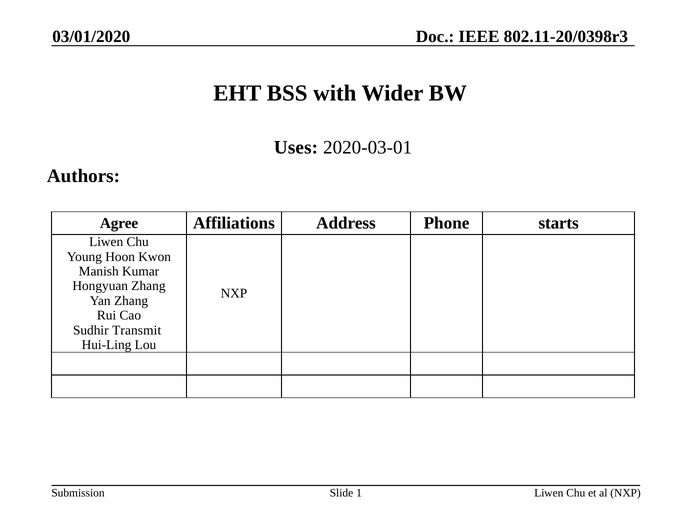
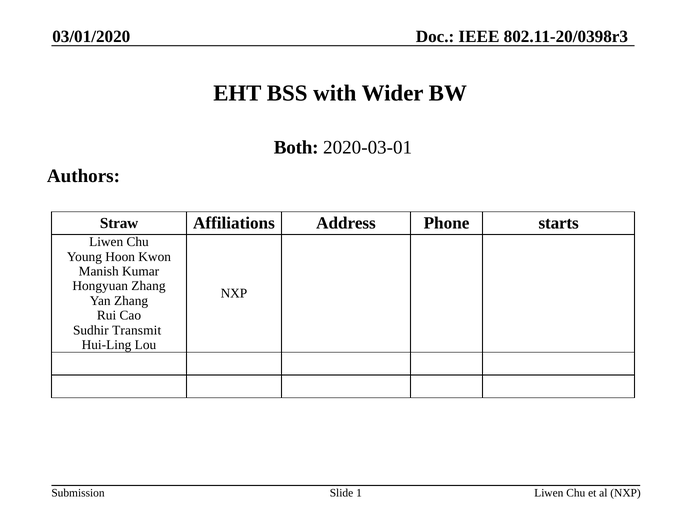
Uses: Uses -> Both (296, 148)
Agree: Agree -> Straw (119, 223)
